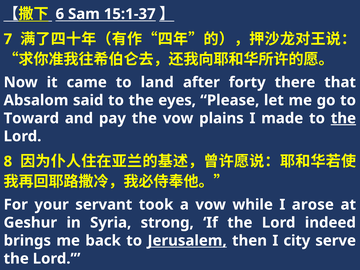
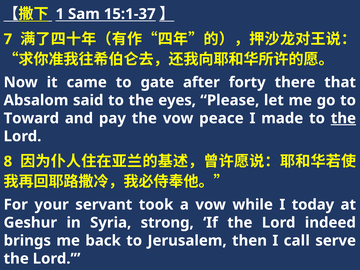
6: 6 -> 1 (60, 14)
land: land -> gate (157, 82)
plains: plains -> peace (221, 118)
arose: arose -> today (313, 205)
Jerusalem underline: present -> none (187, 241)
city: city -> call (297, 241)
